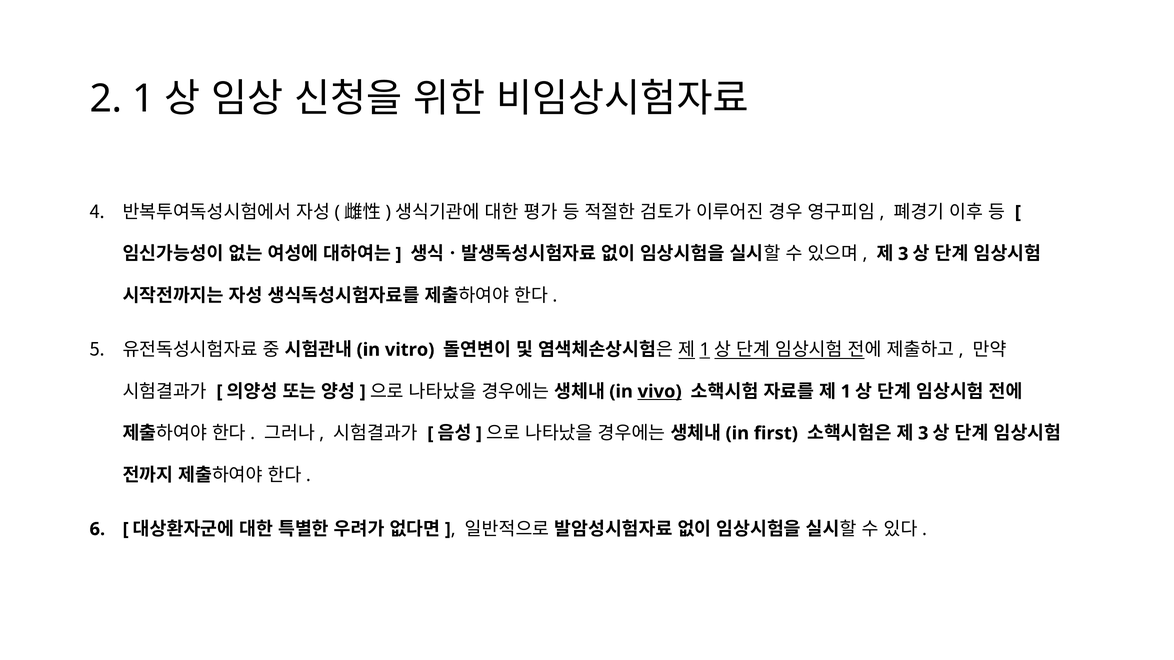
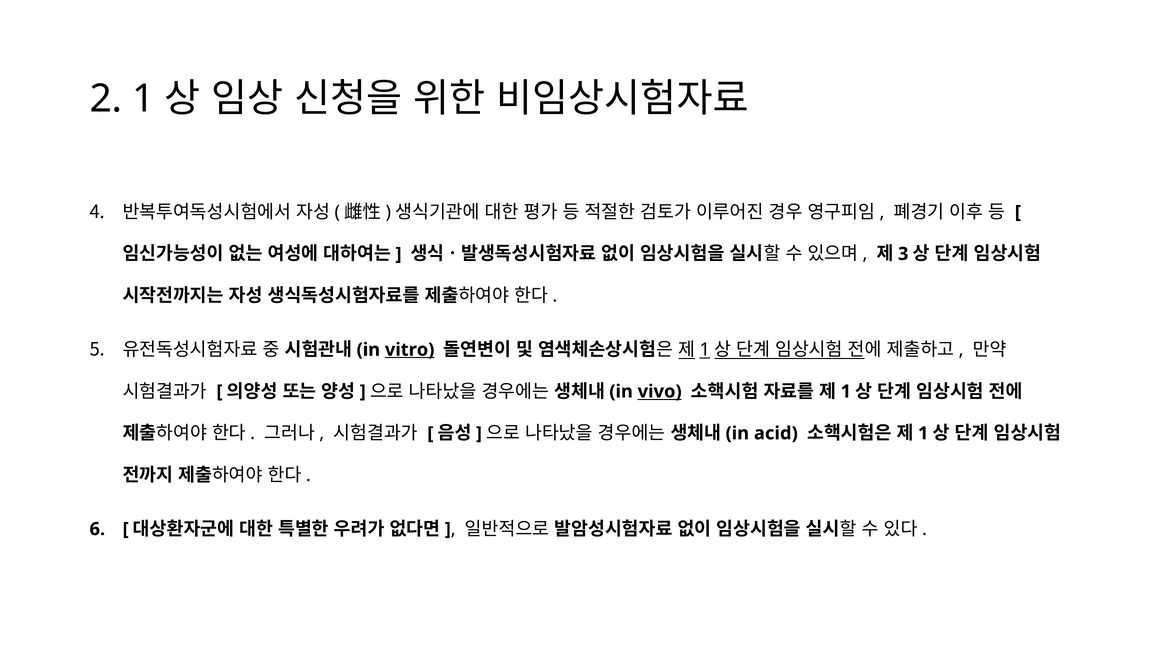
vitro underline: none -> present (410, 350)
first: first -> acid (776, 434)
3: 3 -> 1 (923, 434)
